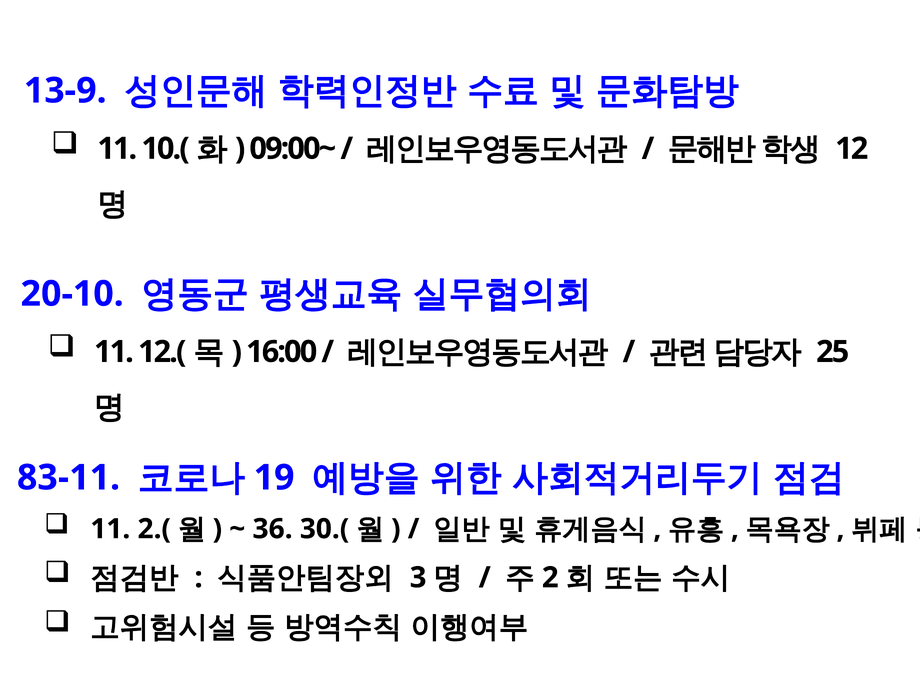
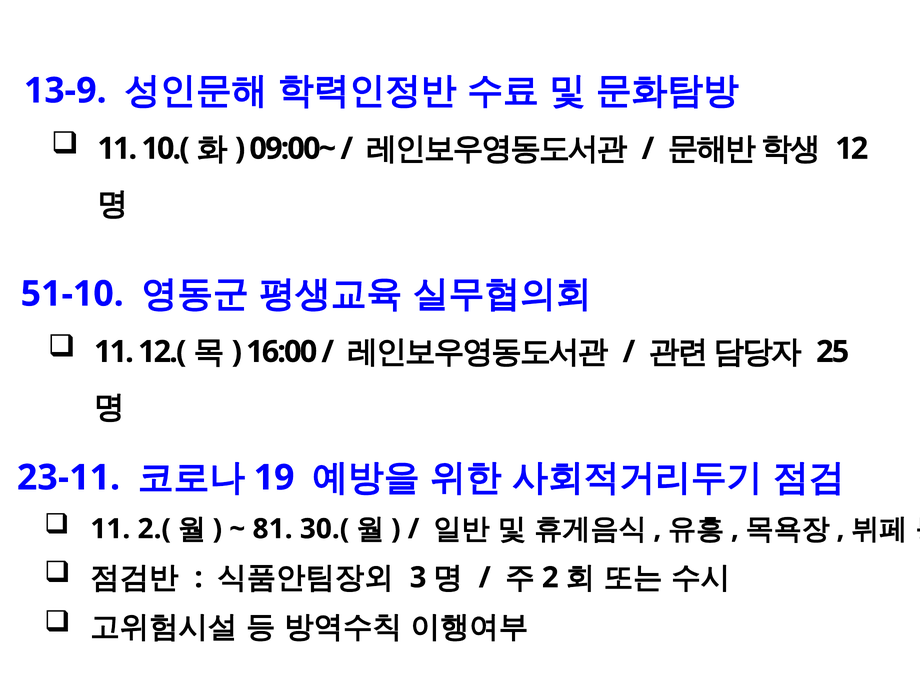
20-10: 20-10 -> 51-10 (72, 294)
83-11: 83-11 -> 23-11 (69, 478)
36: 36 -> 81 (273, 529)
